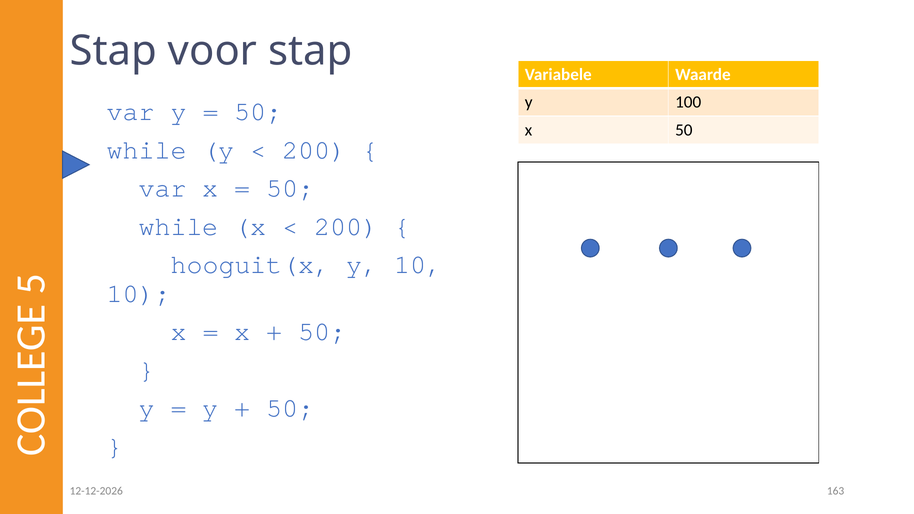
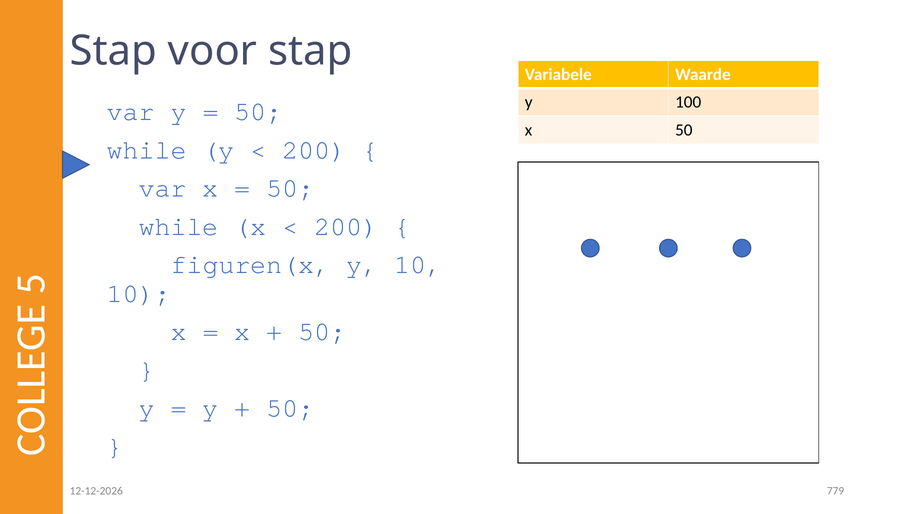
hooguit(x: hooguit(x -> figuren(x (251, 265)
163: 163 -> 779 (836, 491)
